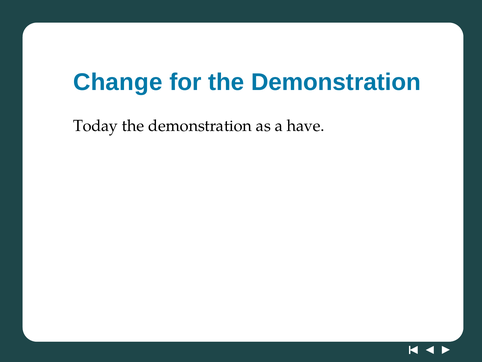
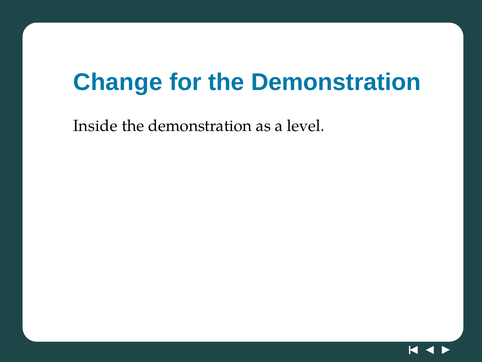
Today: Today -> Inside (95, 126)
have: have -> level (306, 126)
